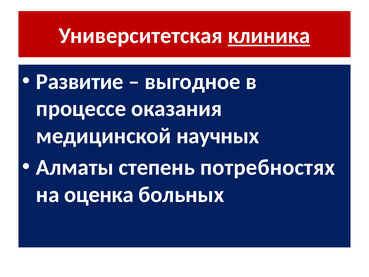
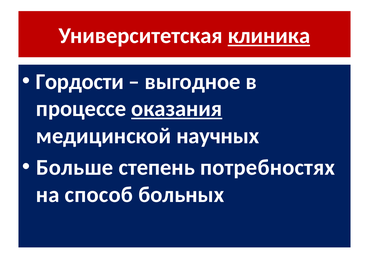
Развитие: Развитие -> Гордости (80, 82)
оказания underline: none -> present (177, 109)
Алматы: Алматы -> Больше (75, 167)
оценка: оценка -> способ (99, 194)
